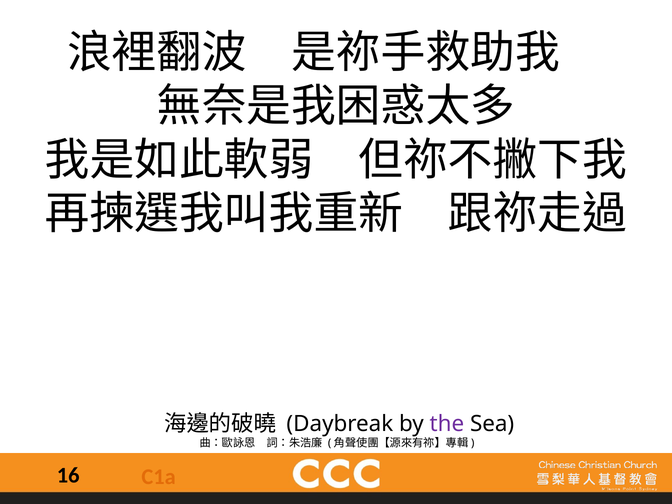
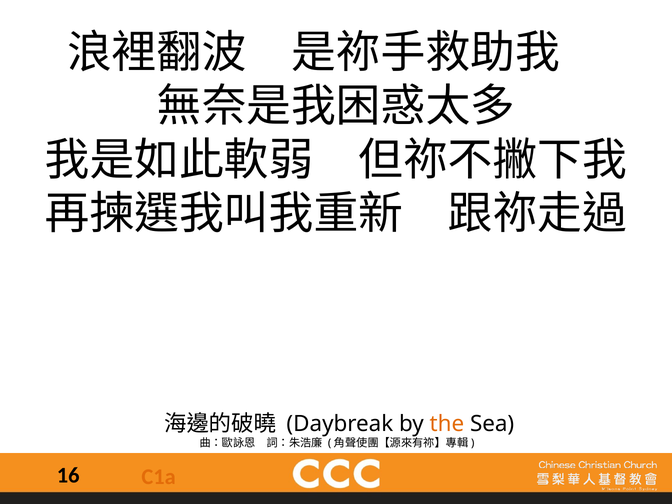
the colour: purple -> orange (447, 424)
